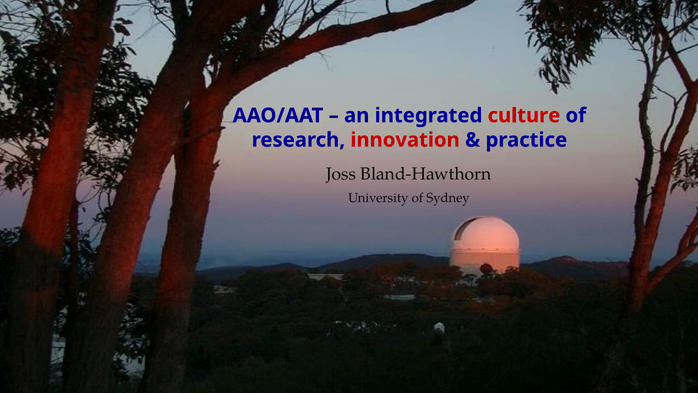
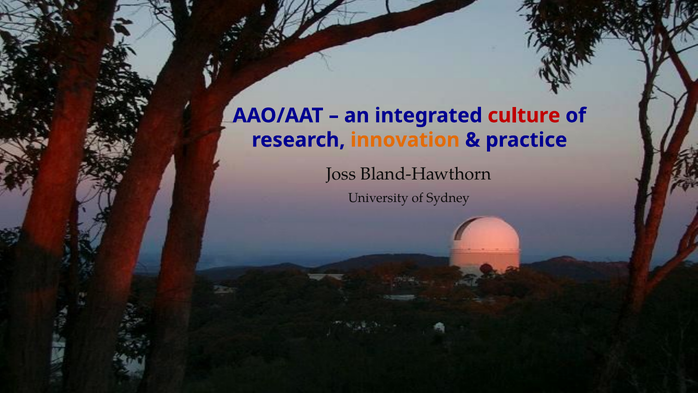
innovation colour: red -> orange (405, 140)
